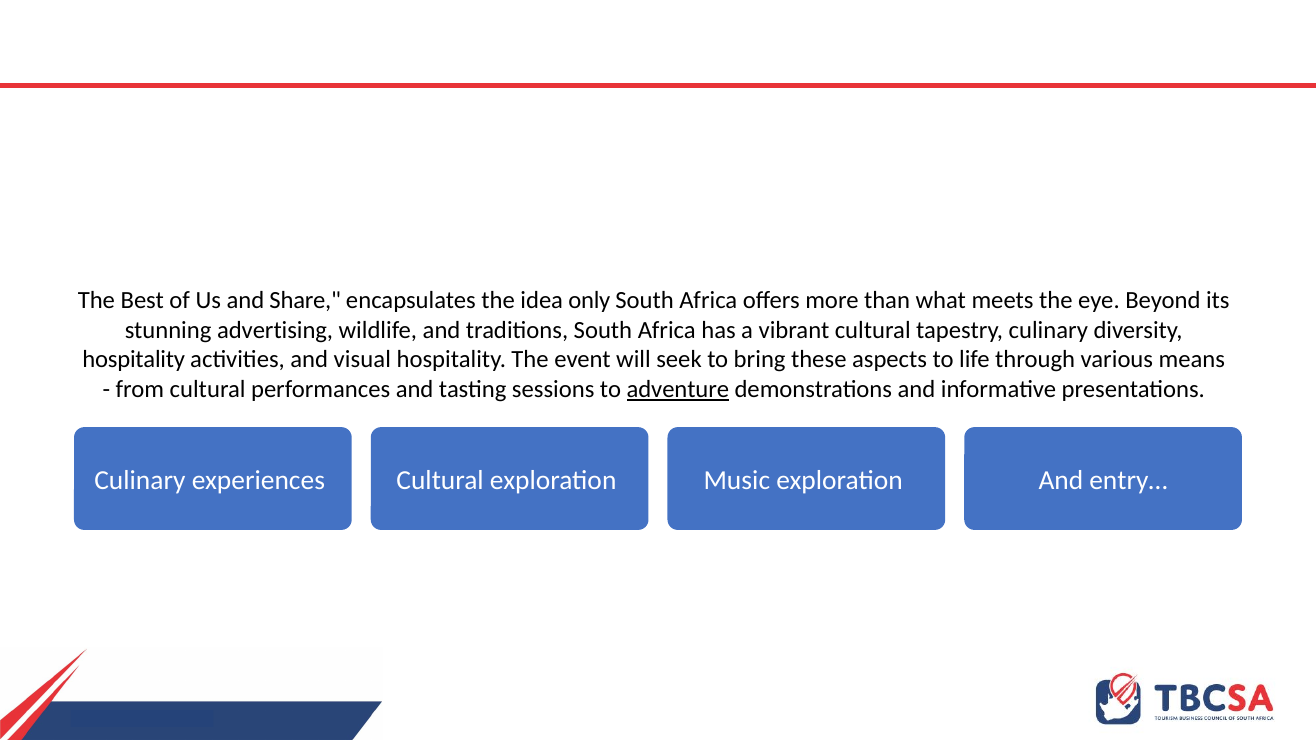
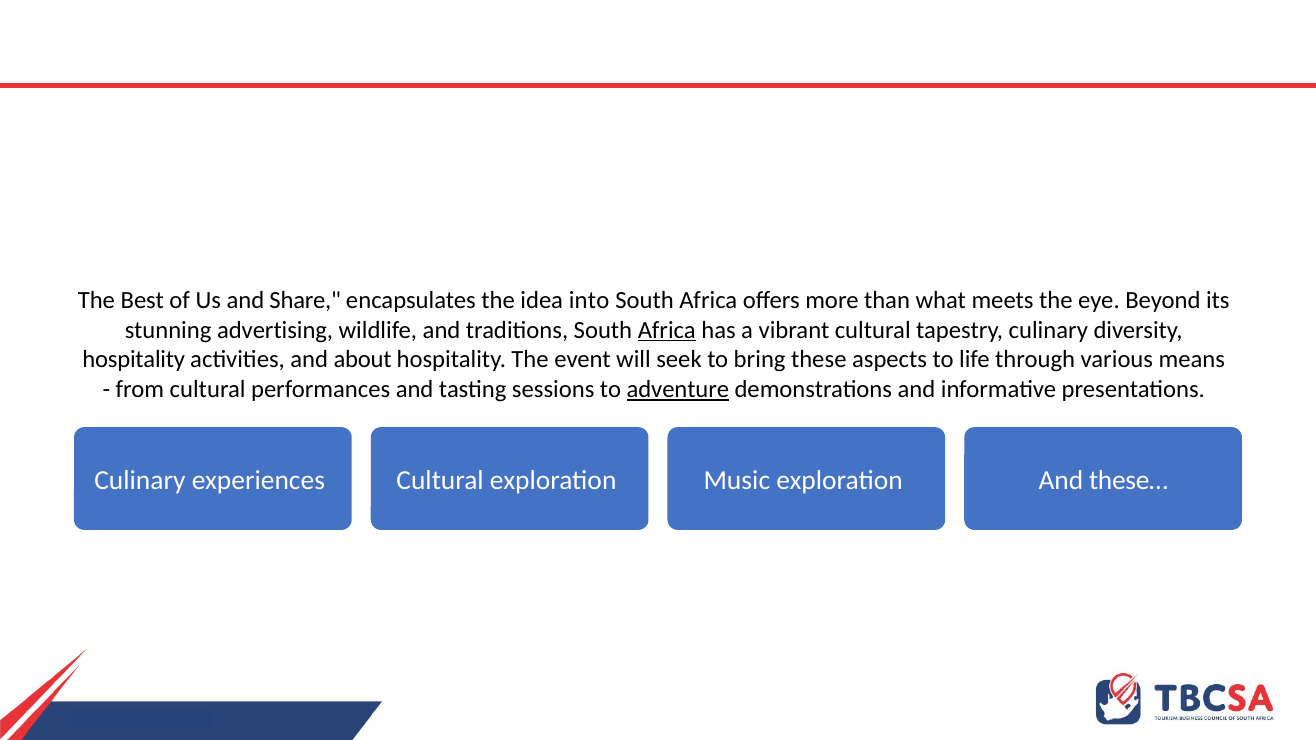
only: only -> into (589, 301)
Africa underline: none -> present (667, 330)
visual: visual -> about (363, 360)
entry…: entry… -> these… (1129, 481)
